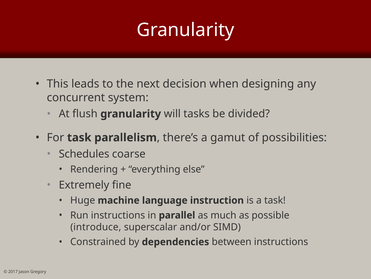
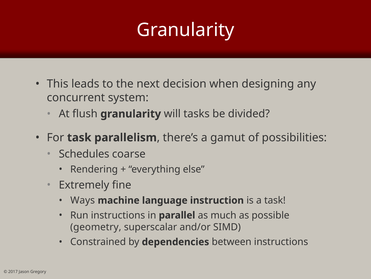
Huge: Huge -> Ways (83, 200)
introduce: introduce -> geometry (96, 226)
